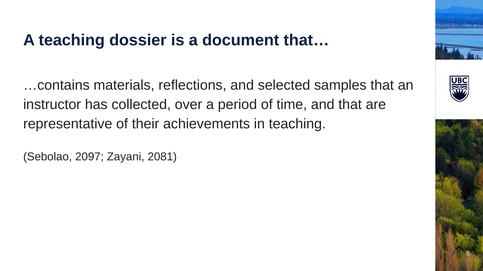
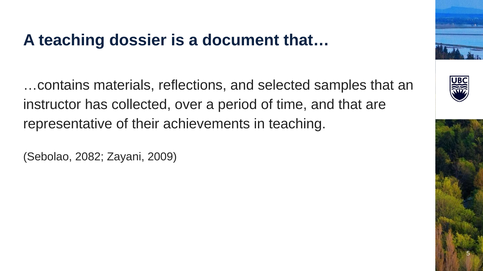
2097: 2097 -> 2082 (90, 157)
2081: 2081 -> 2009 (162, 157)
